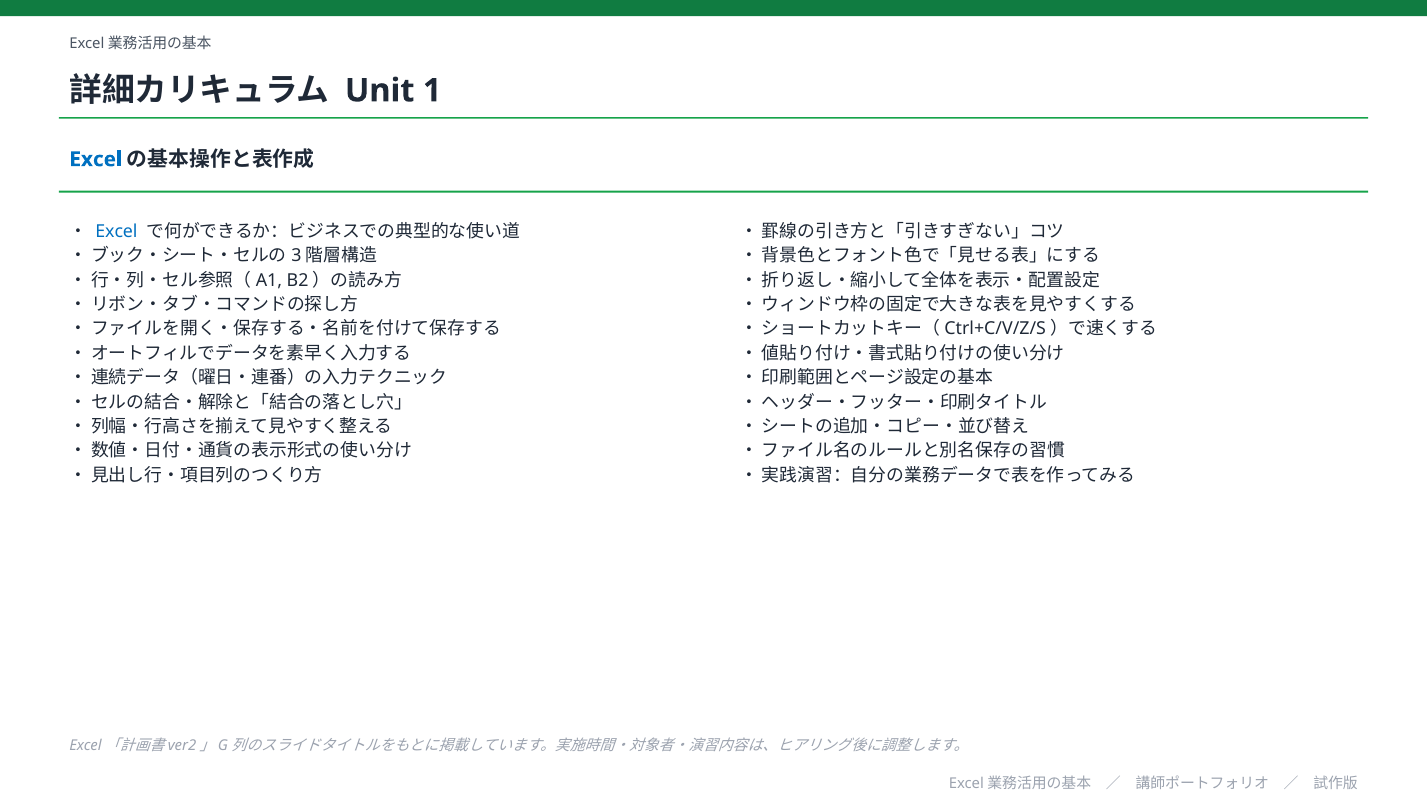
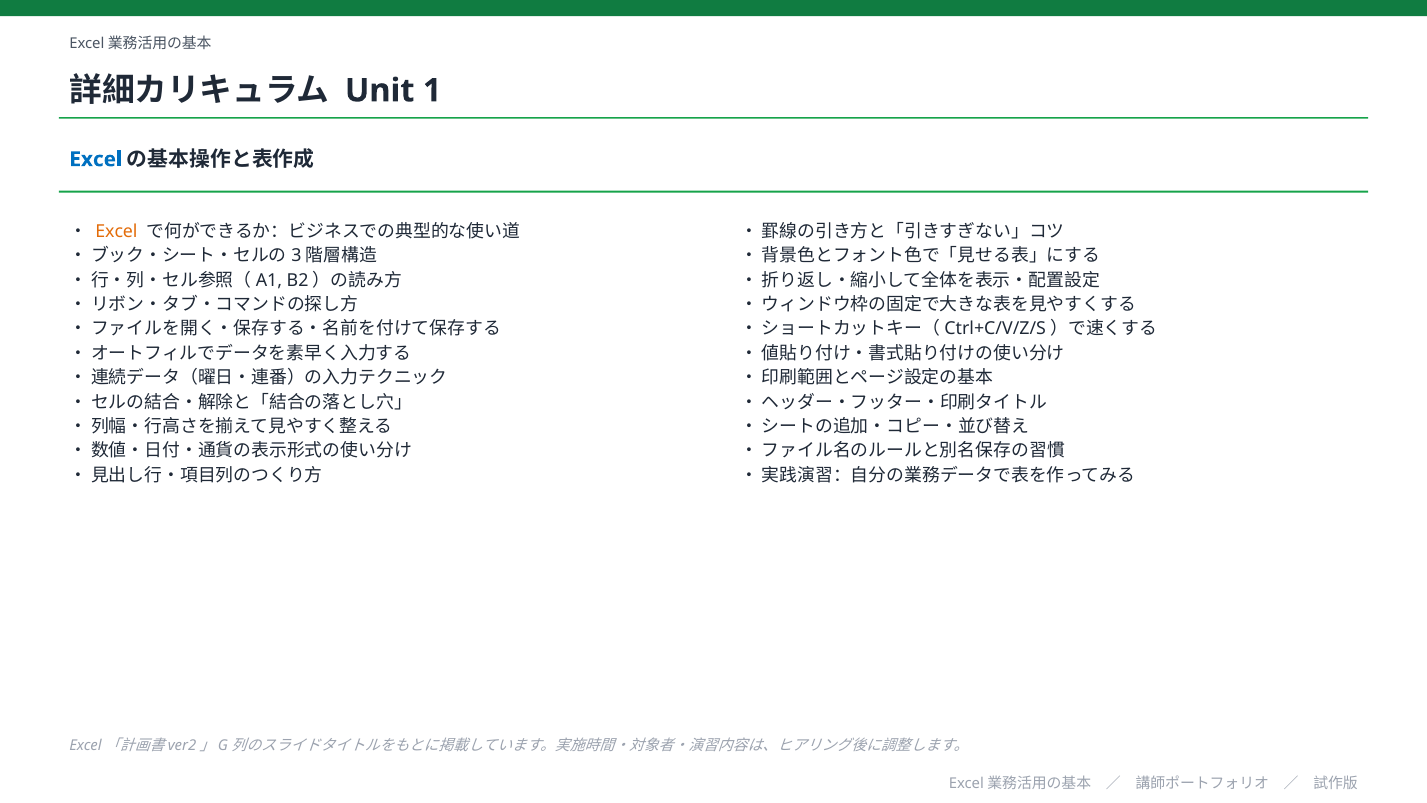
Excel colour: blue -> orange (116, 231)
